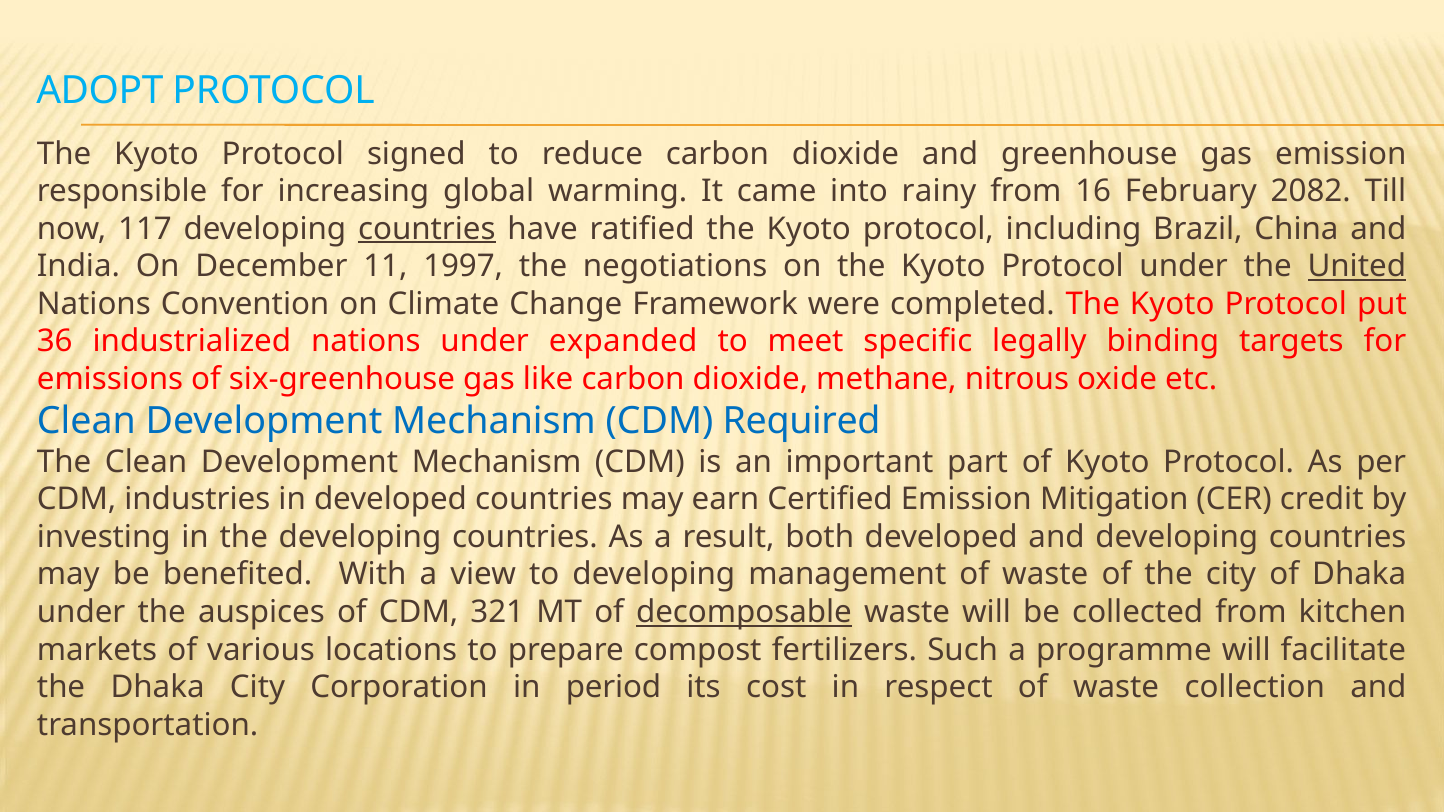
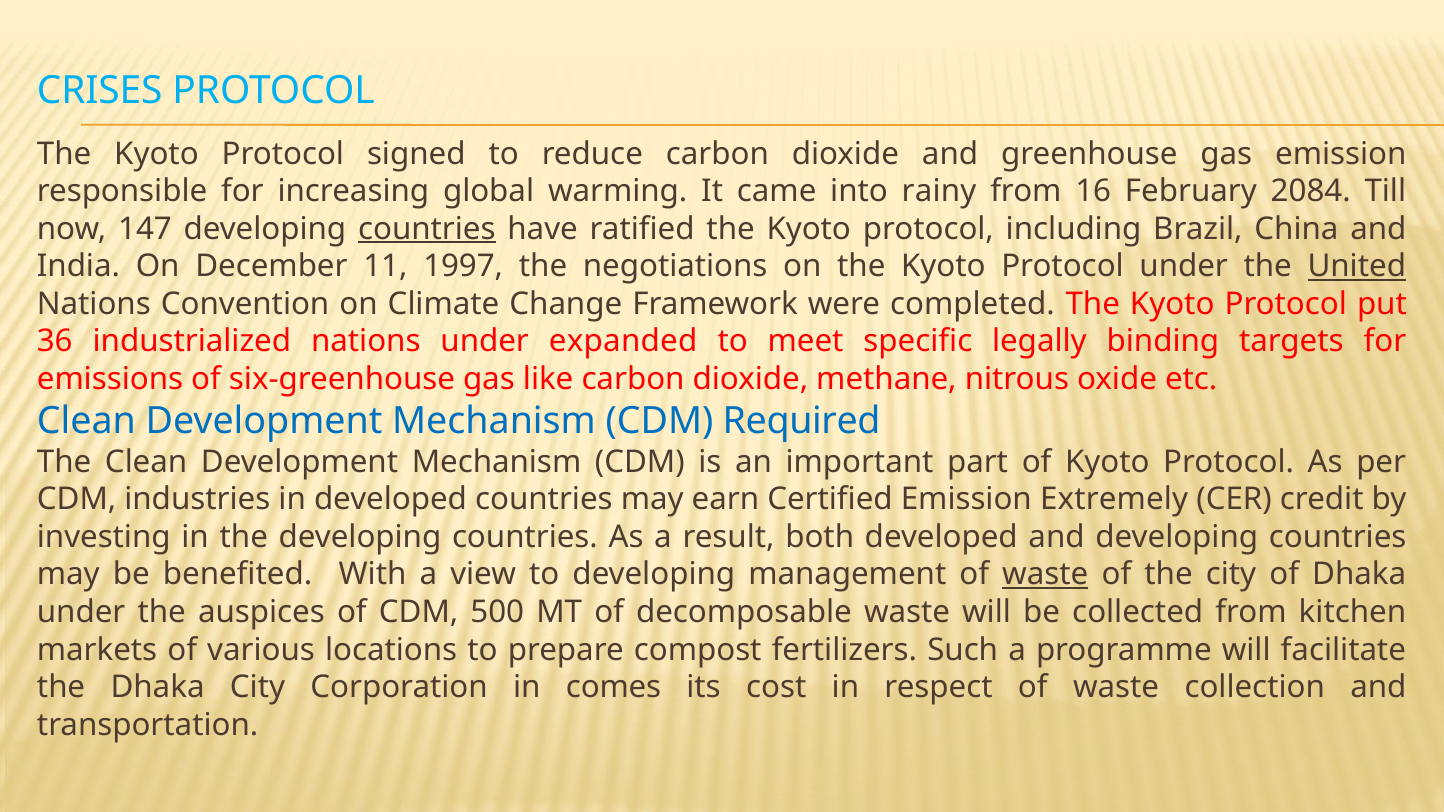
ADOPT: ADOPT -> CRISES (100, 91)
2082: 2082 -> 2084 (1311, 191)
117: 117 -> 147 (145, 229)
Mitigation: Mitigation -> Extremely (1114, 500)
waste underline: none -> present (1045, 575)
321: 321 -> 500 (497, 612)
decomposable underline: present -> none (744, 612)
period: period -> comes (614, 688)
